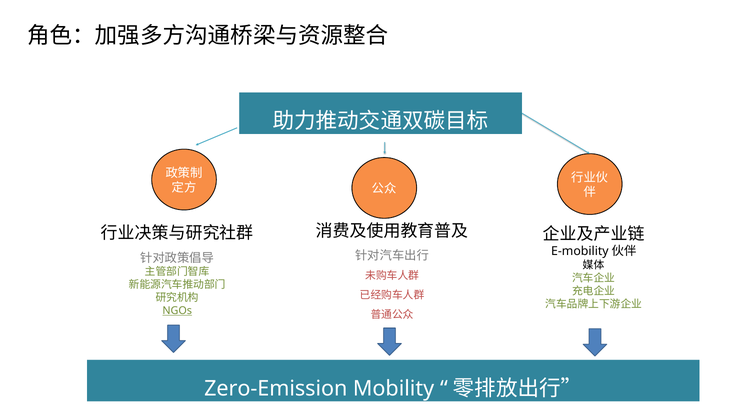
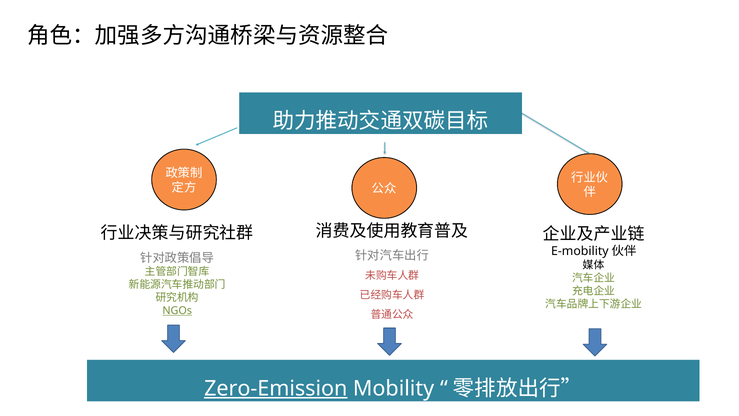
Zero-Emission underline: none -> present (276, 388)
